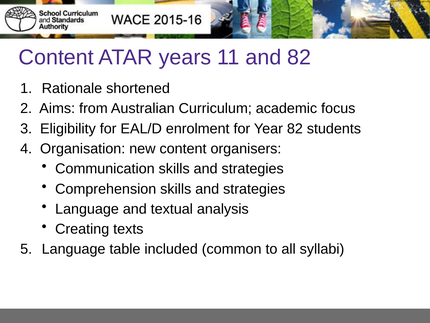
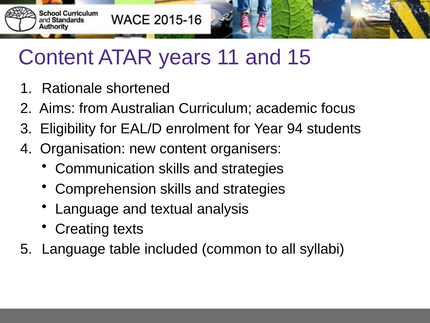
and 82: 82 -> 15 (299, 57)
Year 82: 82 -> 94 (295, 128)
